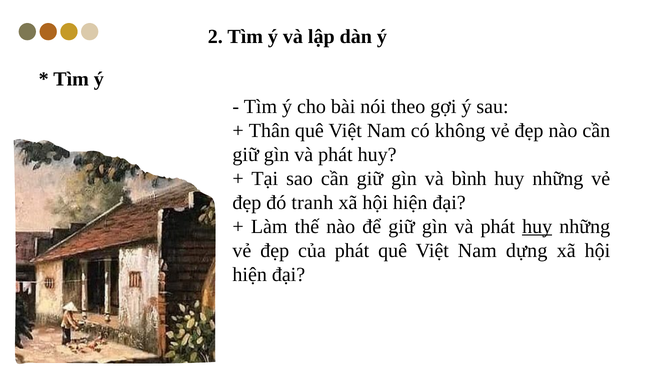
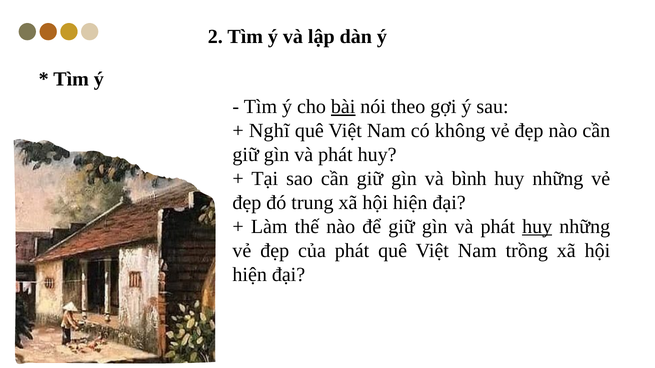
bài underline: none -> present (343, 107)
Thân: Thân -> Nghĩ (269, 131)
tranh: tranh -> trung (312, 203)
dựng: dựng -> trồng (527, 251)
